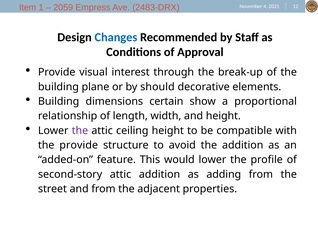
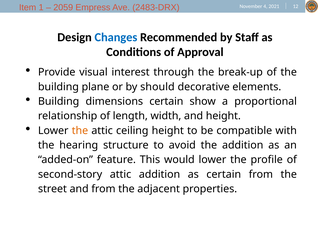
the colour: purple -> orange (80, 131)
the provide: provide -> hearing (79, 145)
as adding: adding -> certain (224, 175)
